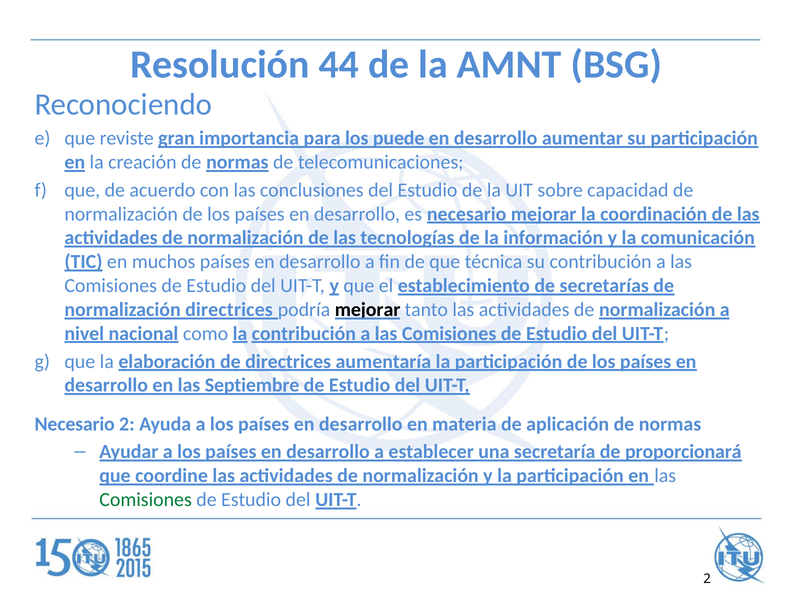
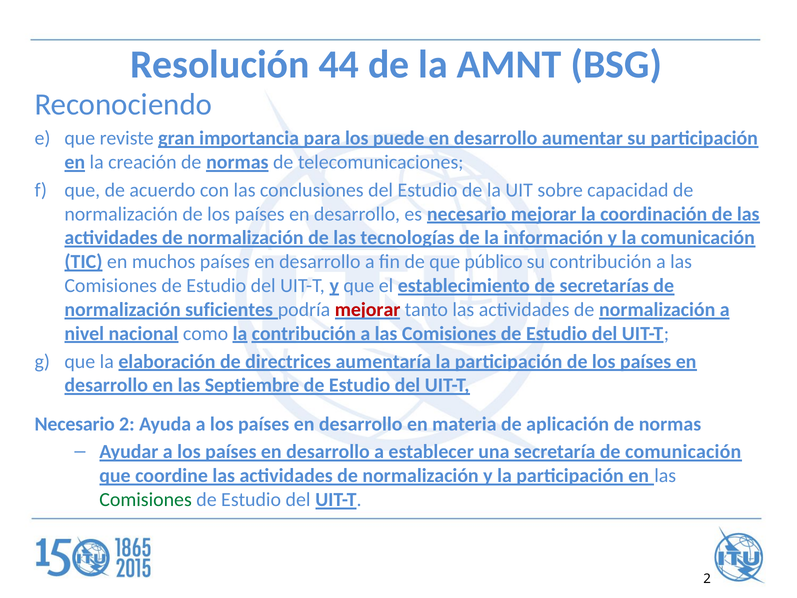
técnica: técnica -> público (494, 262)
normalización directrices: directrices -> suficientes (229, 309)
mejorar colour: black -> red (368, 309)
de proporcionará: proporcionará -> comunicación (683, 452)
